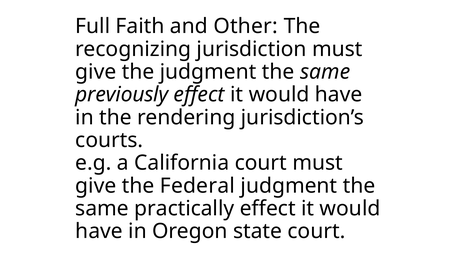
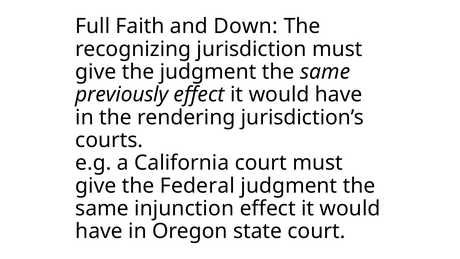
Other: Other -> Down (246, 26)
practically: practically -> injunction (184, 208)
